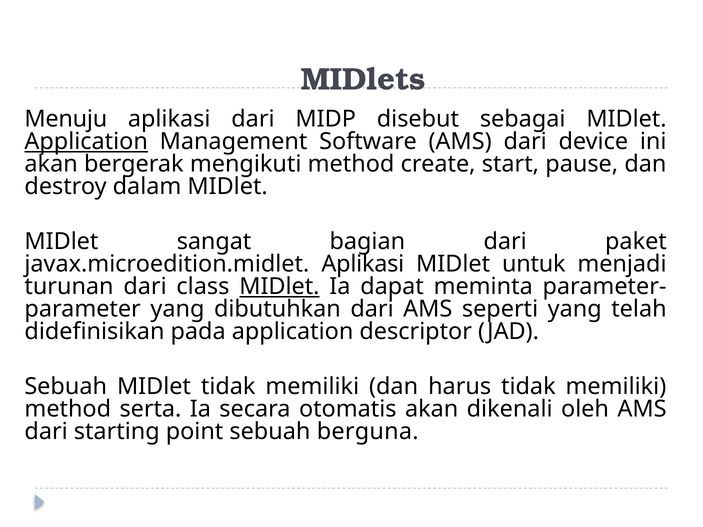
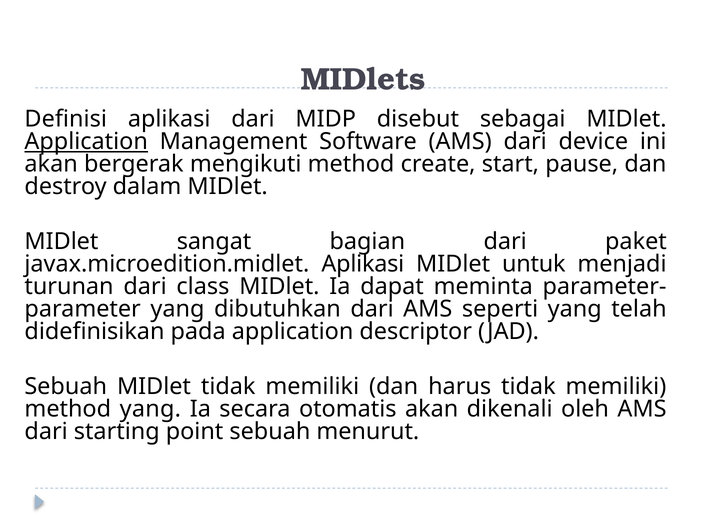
Menuju: Menuju -> Definisi (66, 119)
MIDlet underline: present -> none (279, 287)
method serta: serta -> yang (150, 409)
berguna: berguna -> menurut (368, 432)
